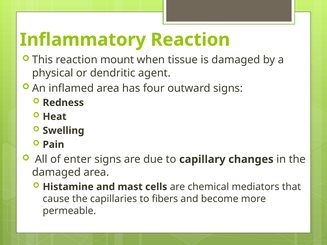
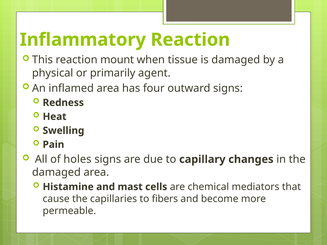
dendritic: dendritic -> primarily (113, 73)
enter: enter -> holes (77, 159)
